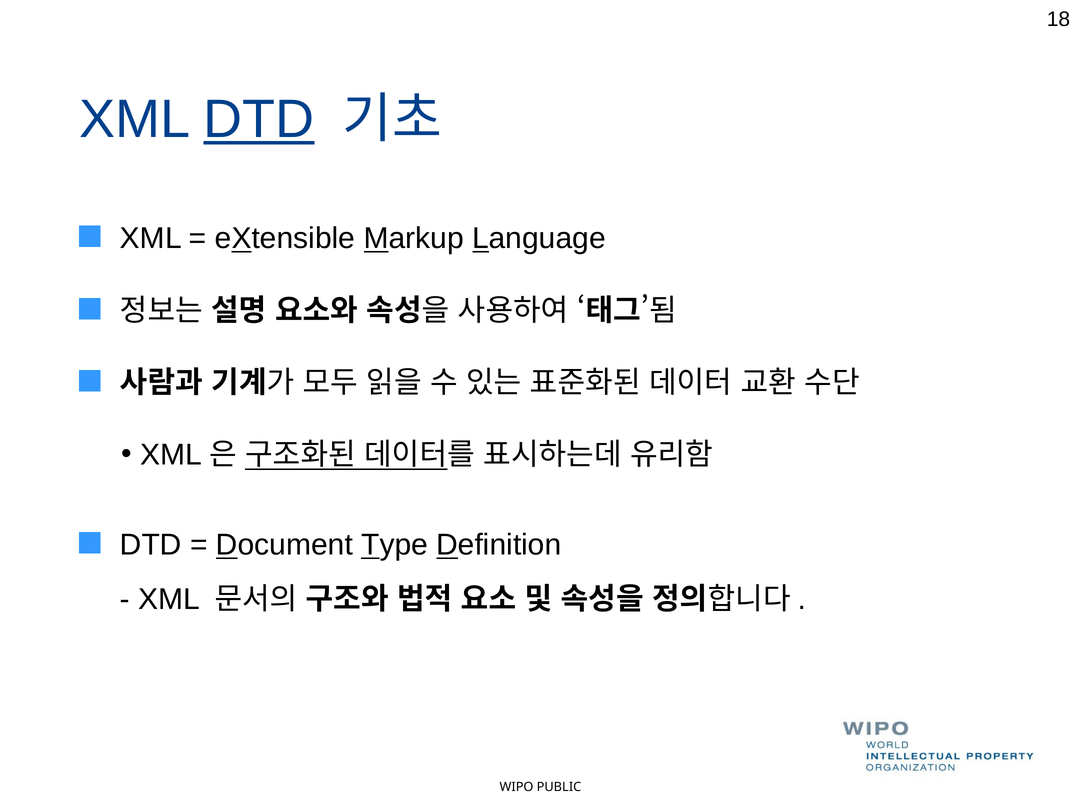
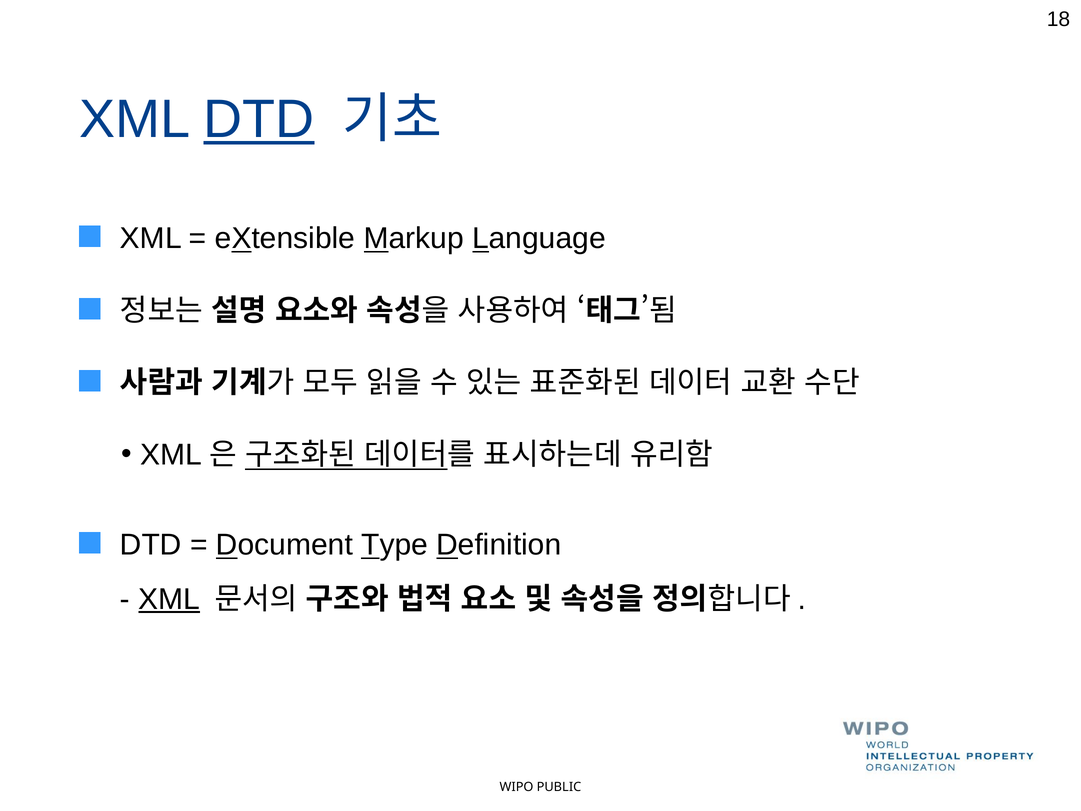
XML underline: none -> present (169, 599)
